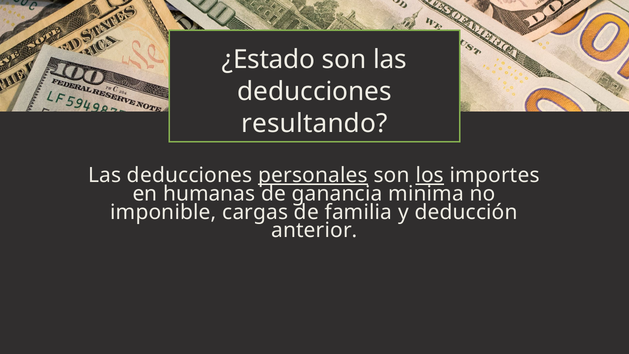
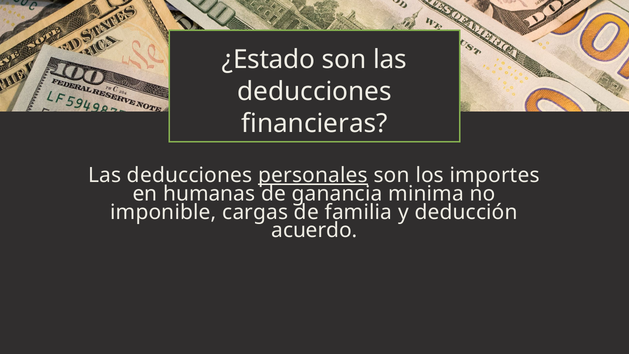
resultando: resultando -> financieras (314, 124)
los underline: present -> none (430, 175)
anterior: anterior -> acuerdo (314, 230)
